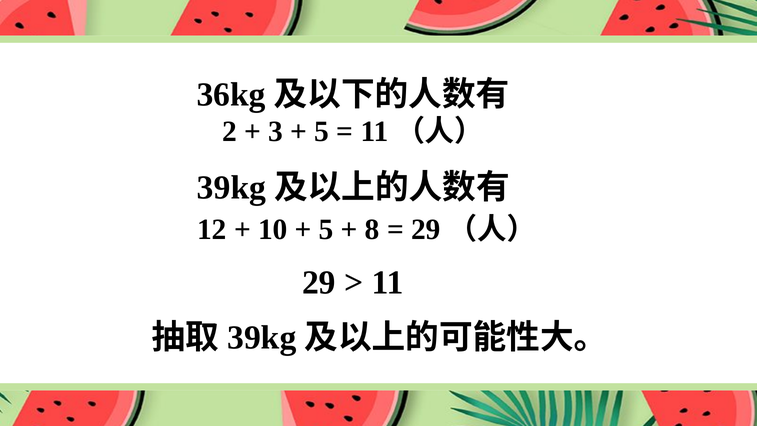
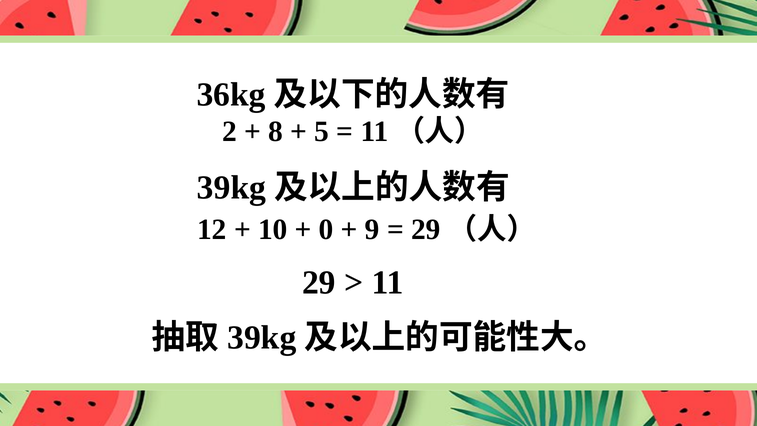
3: 3 -> 8 (276, 131)
5: 5 -> 0 (326, 229)
8: 8 -> 9 (372, 229)
